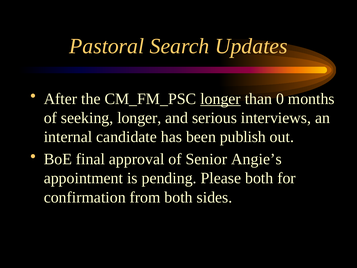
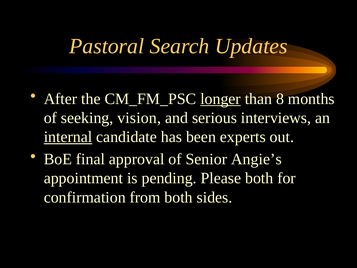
0: 0 -> 8 (280, 99)
seeking longer: longer -> vision (139, 118)
internal underline: none -> present (68, 137)
publish: publish -> experts (243, 137)
